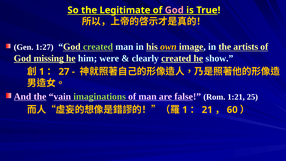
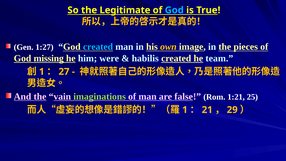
God colour: pink -> light blue (174, 10)
created colour: light green -> light blue (98, 47)
artists: artists -> pieces (246, 47)
clearly: clearly -> habilis (145, 58)
show: show -> team (219, 58)
60: 60 -> 29 (232, 110)
